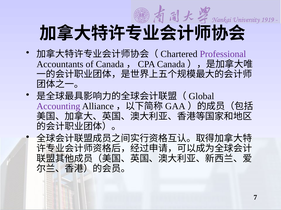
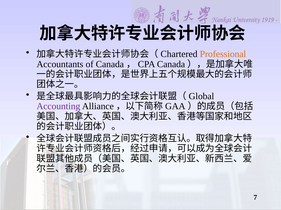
Professional colour: purple -> orange (223, 54)
